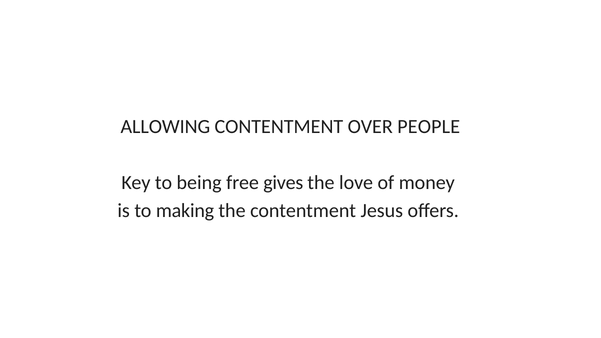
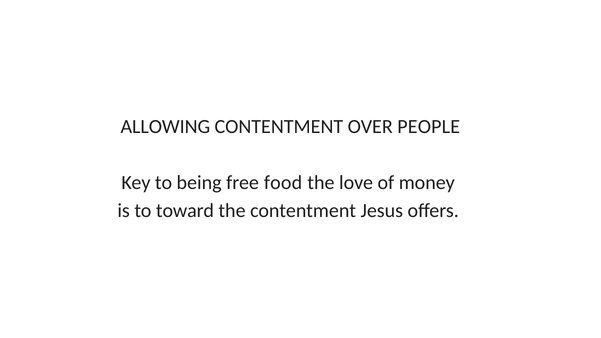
gives: gives -> food (283, 183)
making: making -> toward (185, 211)
